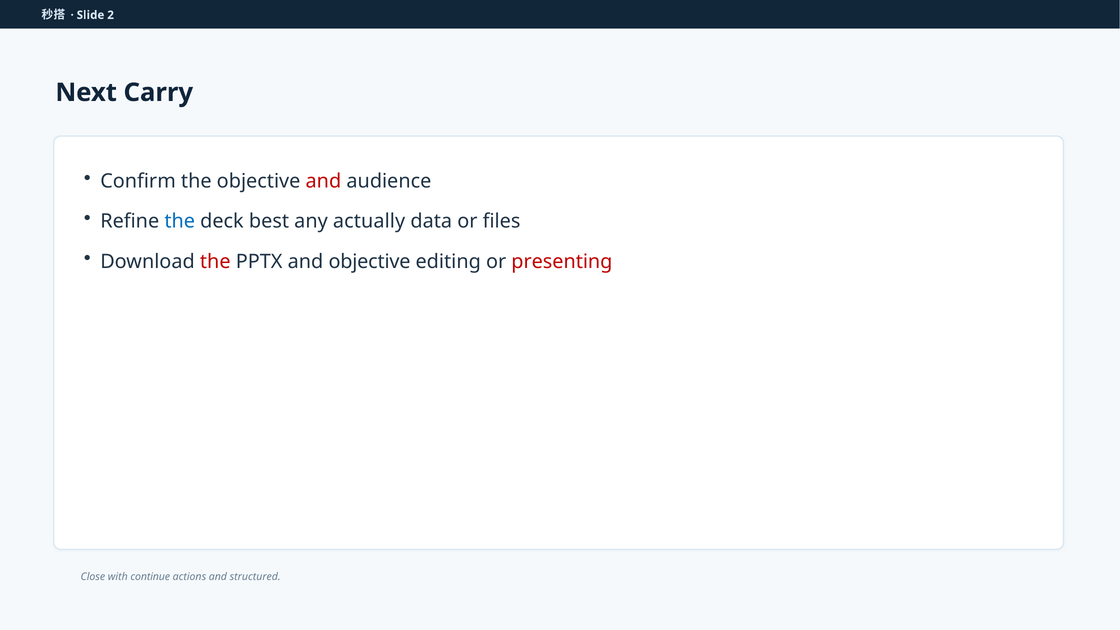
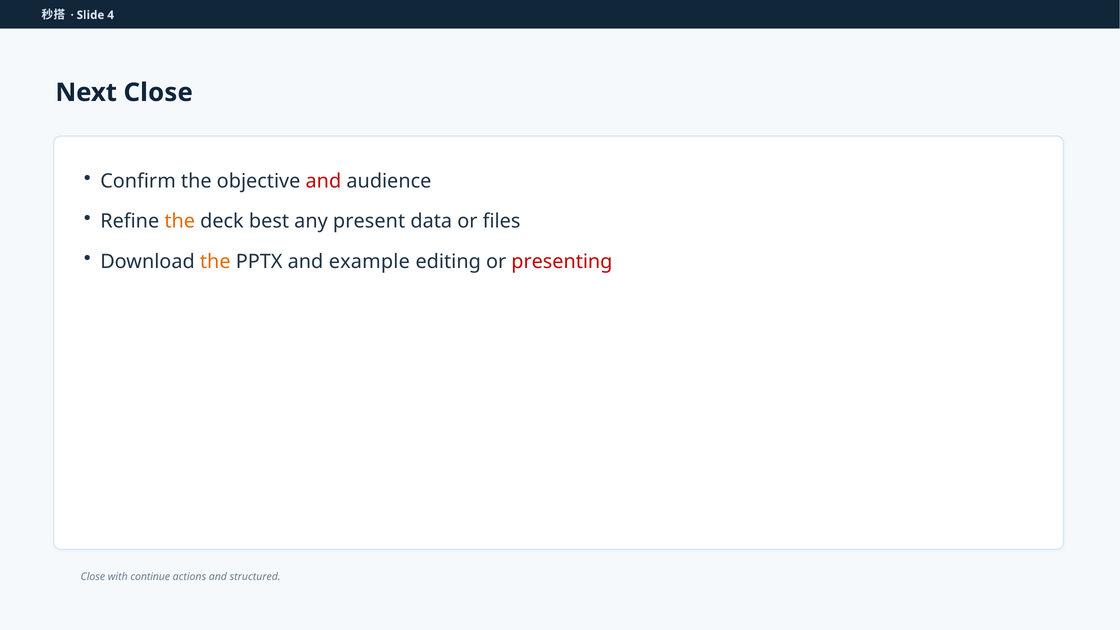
2: 2 -> 4 (111, 15)
Next Carry: Carry -> Close (158, 93)
the colour: blue -> orange (180, 221)
actually: actually -> present (369, 221)
the colour: red -> orange (215, 262)
and objective: objective -> example (369, 262)
